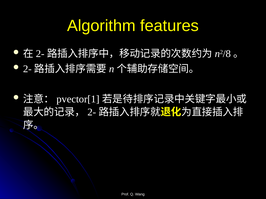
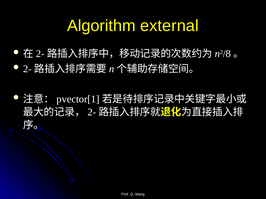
features: features -> external (169, 26)
